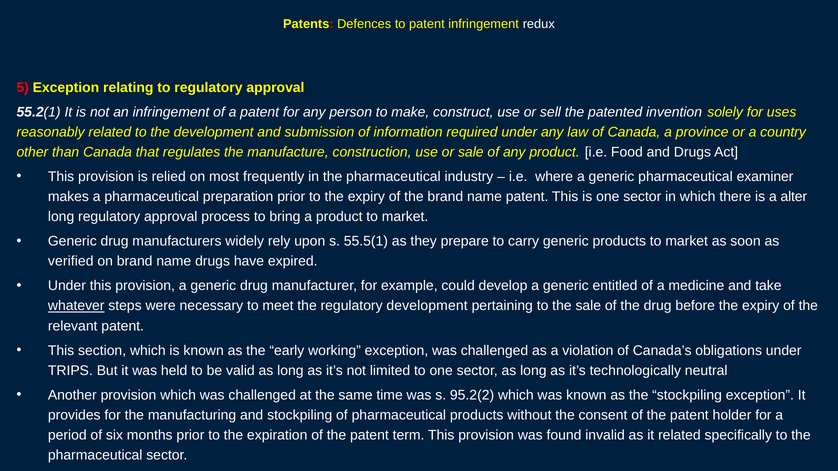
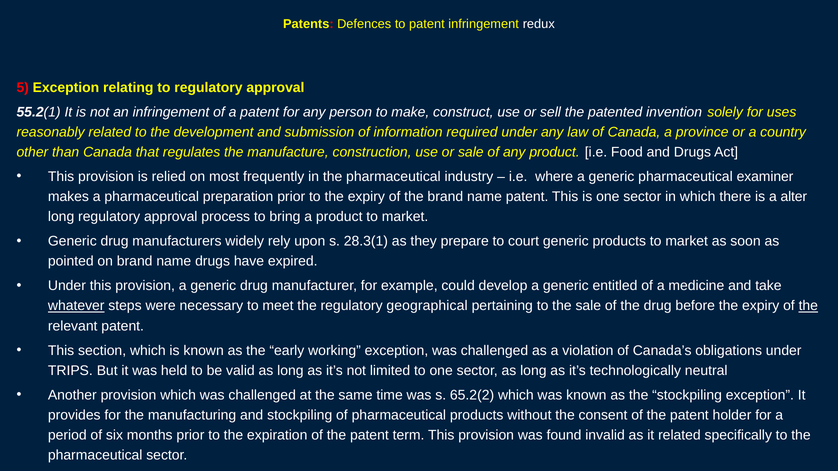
55.5(1: 55.5(1 -> 28.3(1 (366, 241)
carry: carry -> court (524, 241)
verified: verified -> pointed (71, 262)
regulatory development: development -> geographical (427, 306)
the underline: none -> present (808, 306)
95.2(2: 95.2(2 -> 65.2(2 (472, 395)
